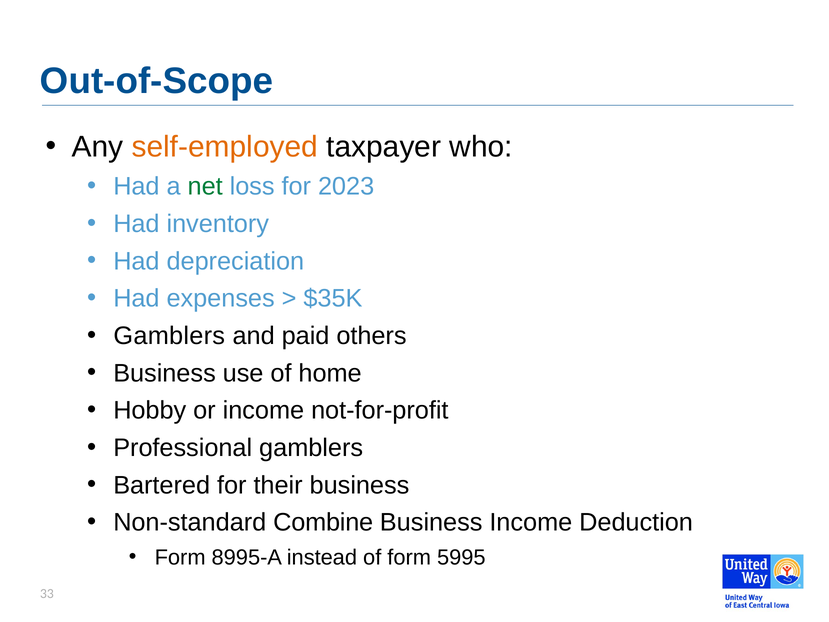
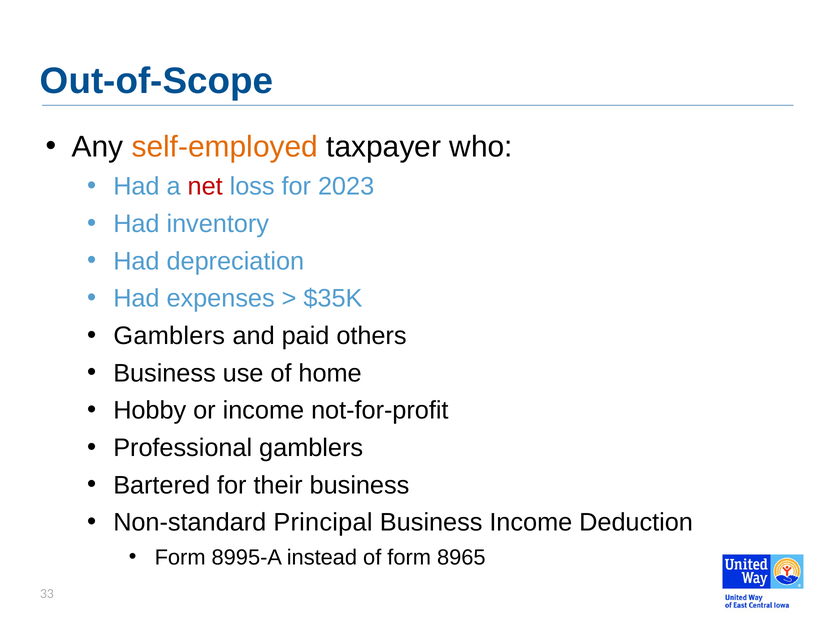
net colour: green -> red (205, 187)
Combine: Combine -> Principal (323, 522)
5995: 5995 -> 8965 (461, 557)
